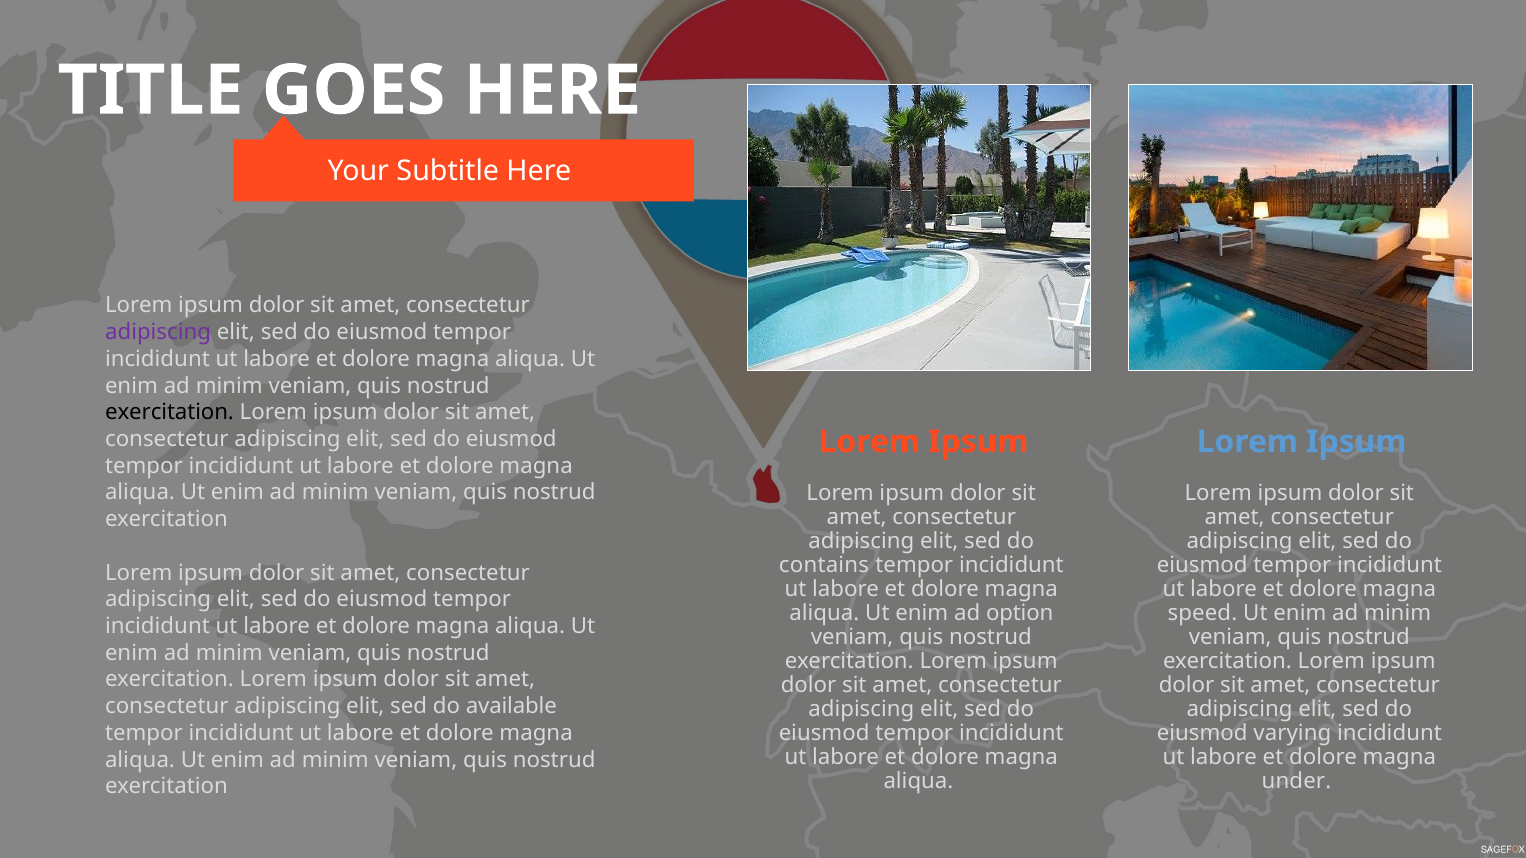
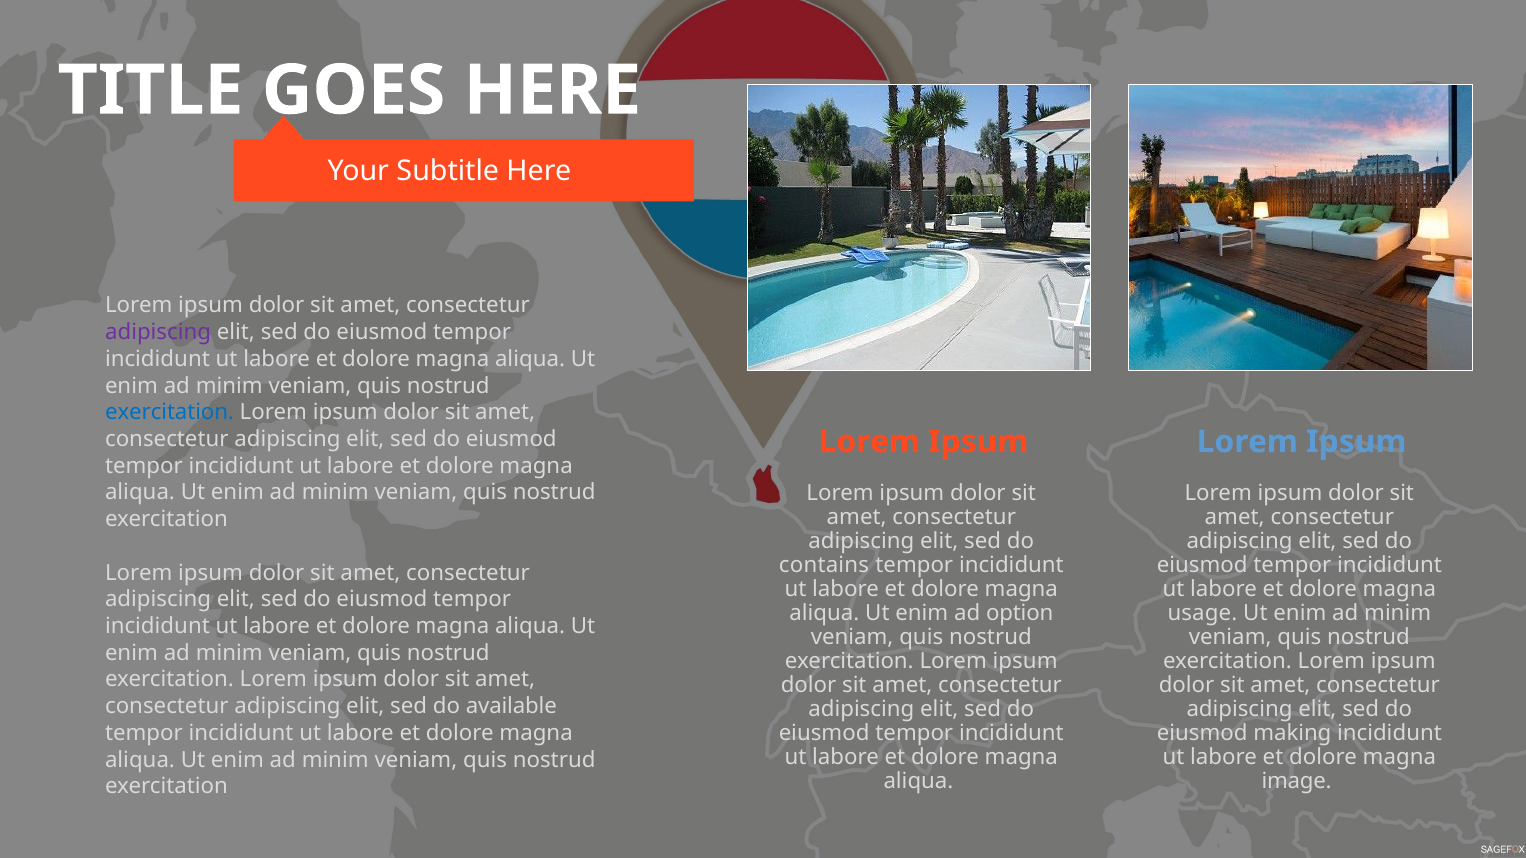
exercitation colour: black -> blue (169, 413)
speed: speed -> usage (1202, 613)
varying: varying -> making (1292, 734)
under: under -> image (1297, 782)
